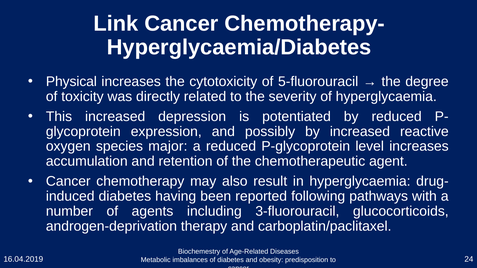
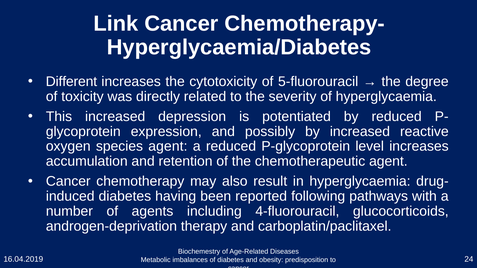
Physical: Physical -> Different (71, 82)
species major: major -> agent (168, 147)
3-fluorouracil: 3-fluorouracil -> 4-fluorouracil (297, 212)
